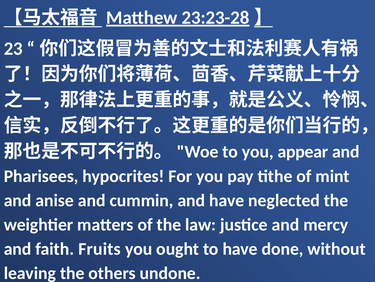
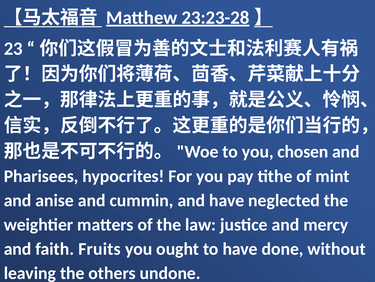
appear: appear -> chosen (303, 151)
